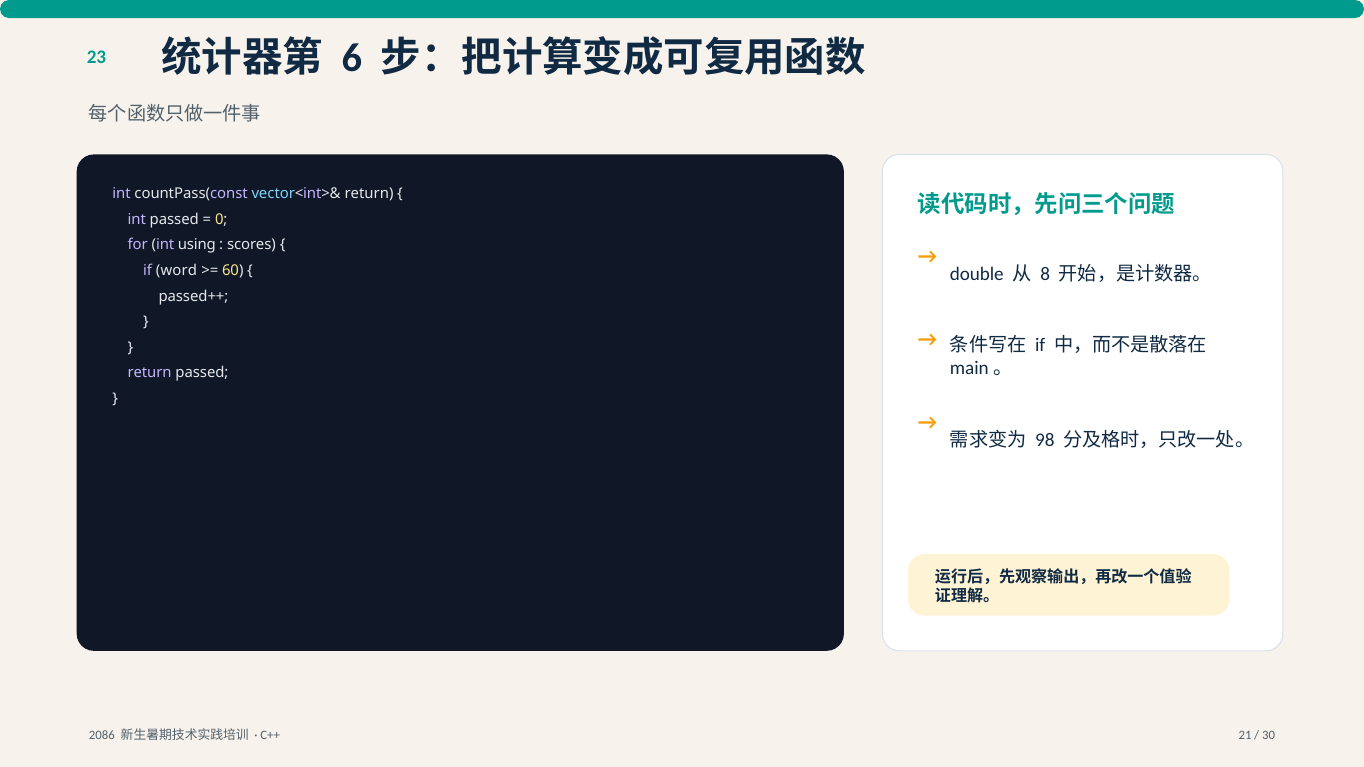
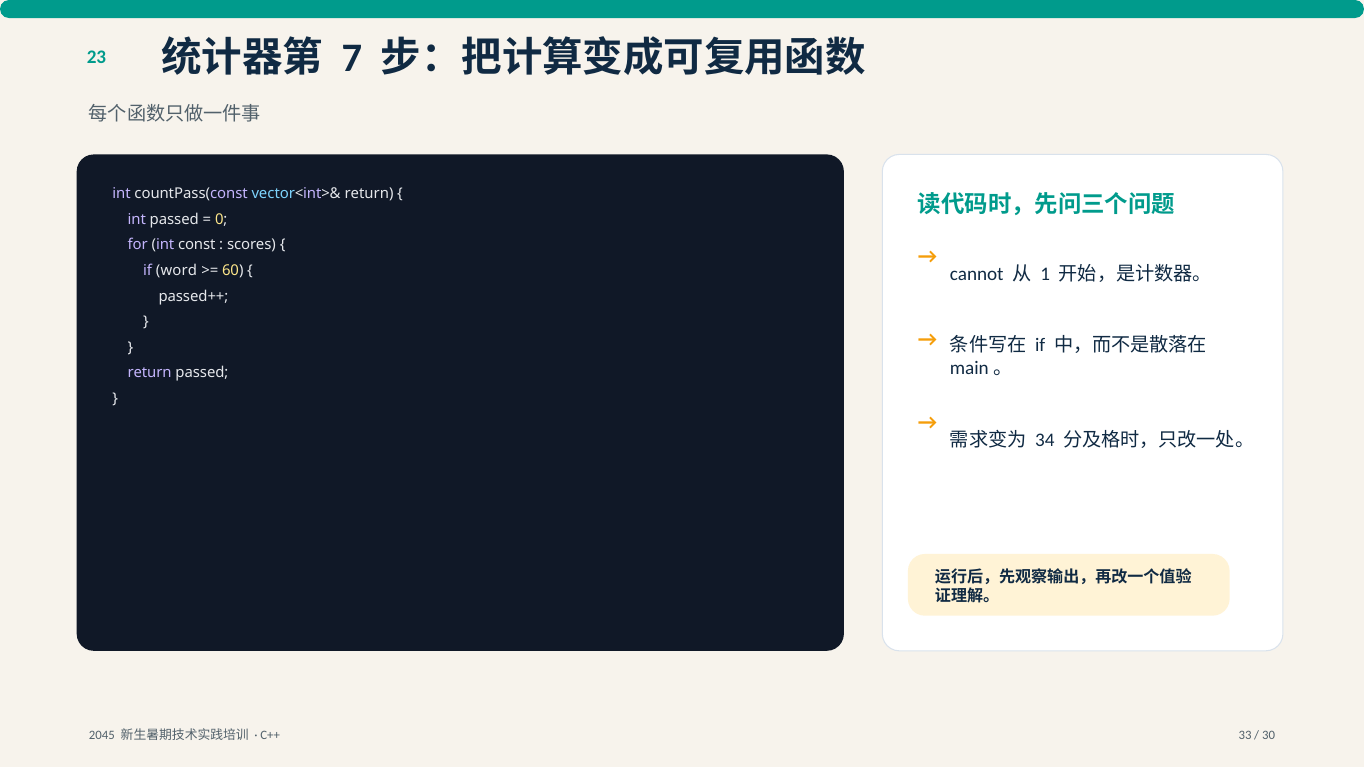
6: 6 -> 7 (352, 58)
using: using -> const (197, 245)
double: double -> cannot (977, 274)
8: 8 -> 1 (1045, 274)
98: 98 -> 34 (1045, 440)
2086: 2086 -> 2045 (102, 735)
21: 21 -> 33 (1245, 735)
